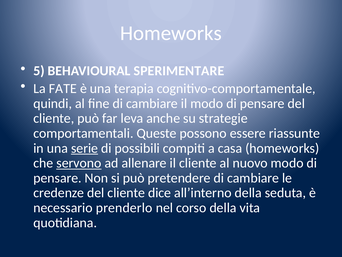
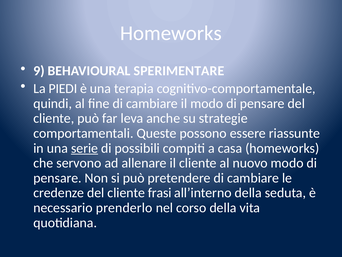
5: 5 -> 9 (39, 71)
FATE: FATE -> PIEDI (63, 88)
servono underline: present -> none (79, 163)
dice: dice -> frasi (160, 193)
